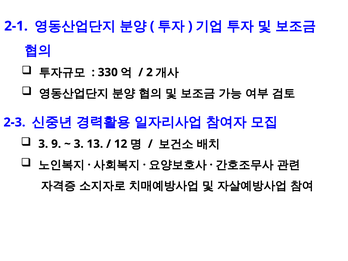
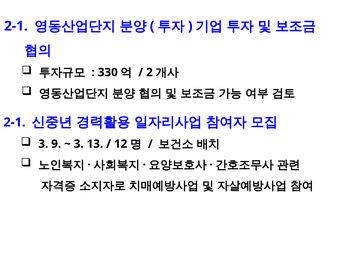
2-3: 2-3 -> 2-1 (14, 122)
